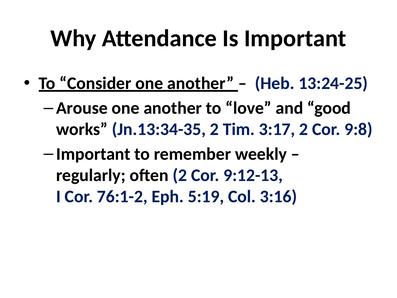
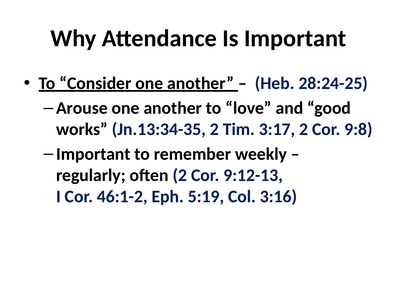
13:24-25: 13:24-25 -> 28:24-25 (333, 83)
76:1-2: 76:1-2 -> 46:1-2 (122, 196)
